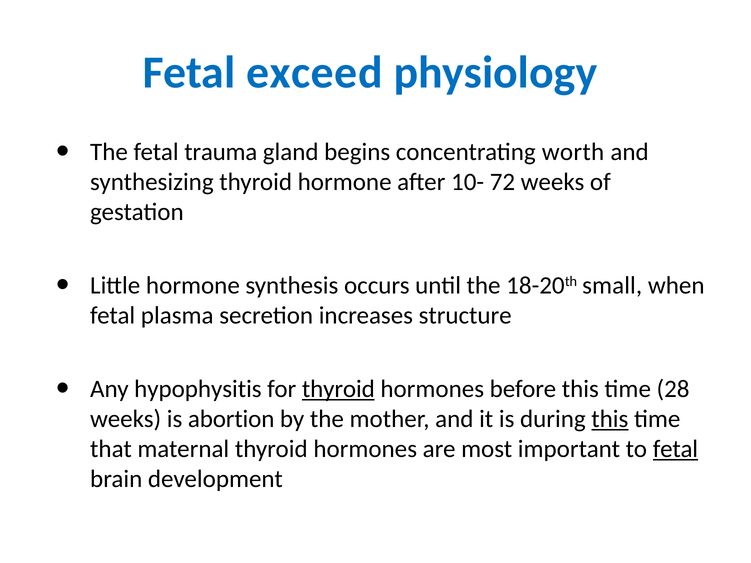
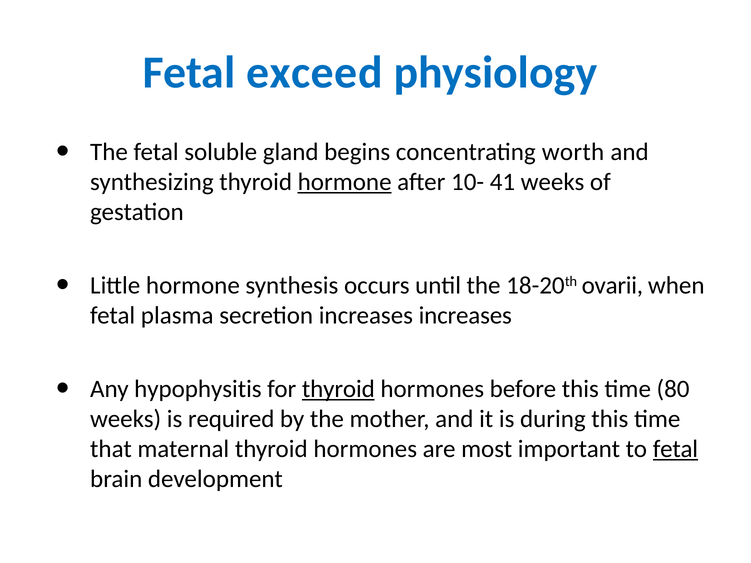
trauma: trauma -> soluble (221, 152)
hormone underline: none -> present (345, 182)
72: 72 -> 41 (502, 182)
small: small -> ovarii (612, 285)
increases structure: structure -> increases (465, 316)
28: 28 -> 80 (673, 389)
abortion: abortion -> required (231, 419)
this underline: present -> none (610, 419)
